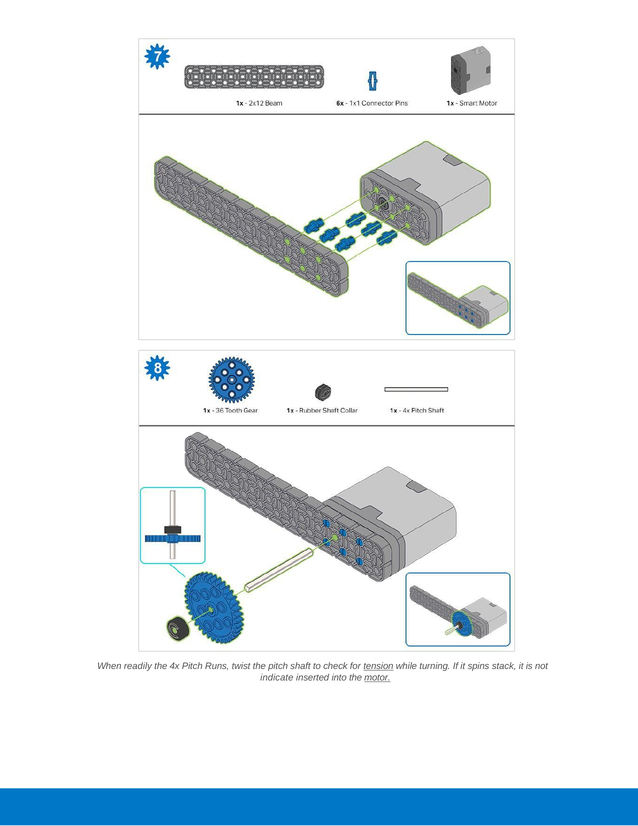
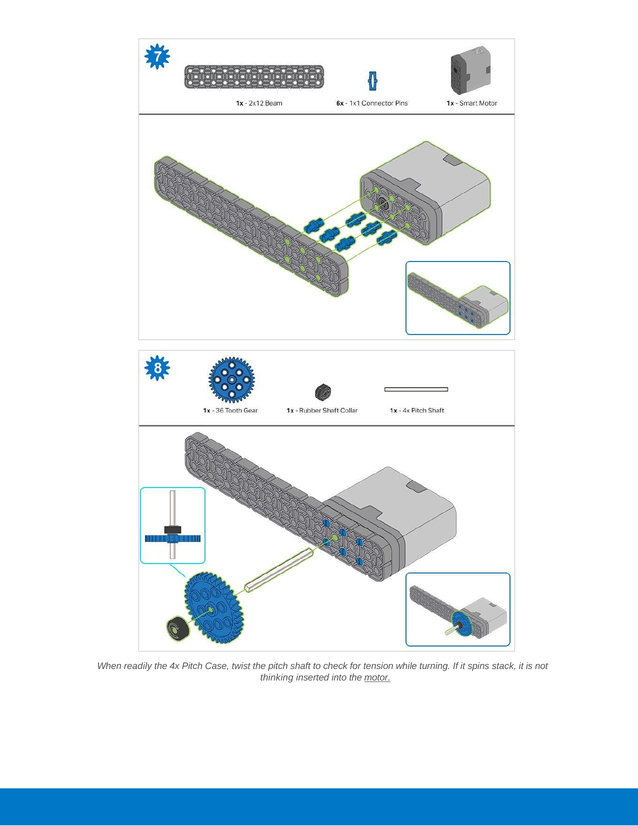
Runs: Runs -> Case (217, 666)
tension underline: present -> none (378, 666)
indicate: indicate -> thinking (277, 677)
